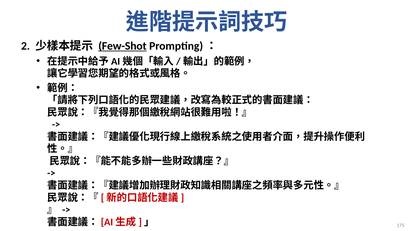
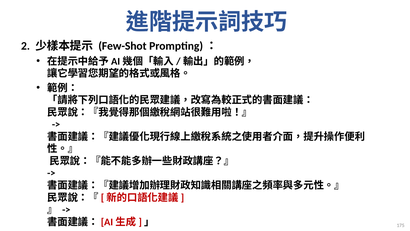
Few-Shot underline: present -> none (122, 46)
